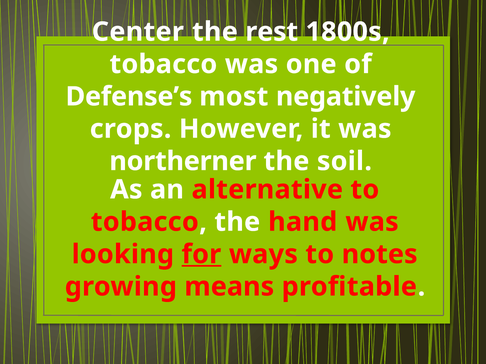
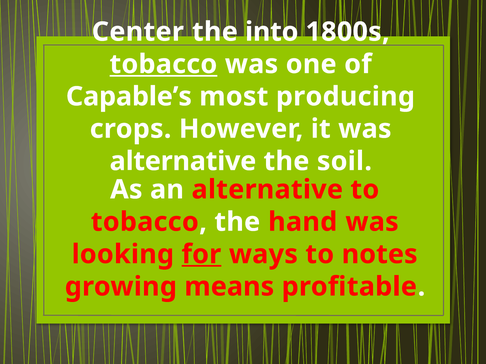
rest: rest -> into (272, 32)
tobacco underline: none -> present (163, 64)
Defense’s: Defense’s -> Capable’s (129, 97)
negatively: negatively -> producing (345, 97)
northerner: northerner -> alternative (183, 161)
